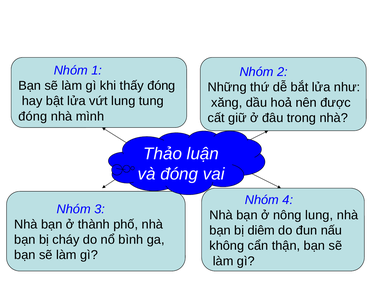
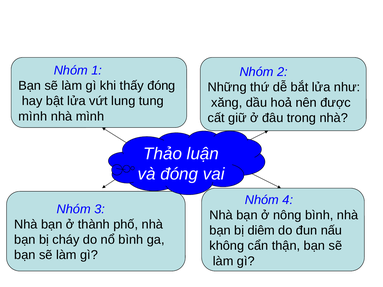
đóng: đóng -> mình (33, 116)
nông lung: lung -> bình (319, 215)
